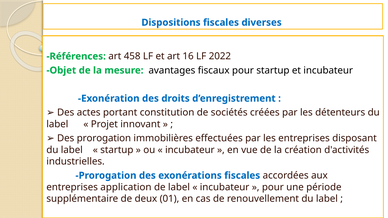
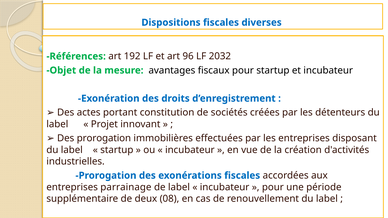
458: 458 -> 192 (132, 56)
16: 16 -> 96 (188, 56)
2022: 2022 -> 2032 (220, 56)
application: application -> parrainage (126, 187)
01: 01 -> 08 (169, 199)
